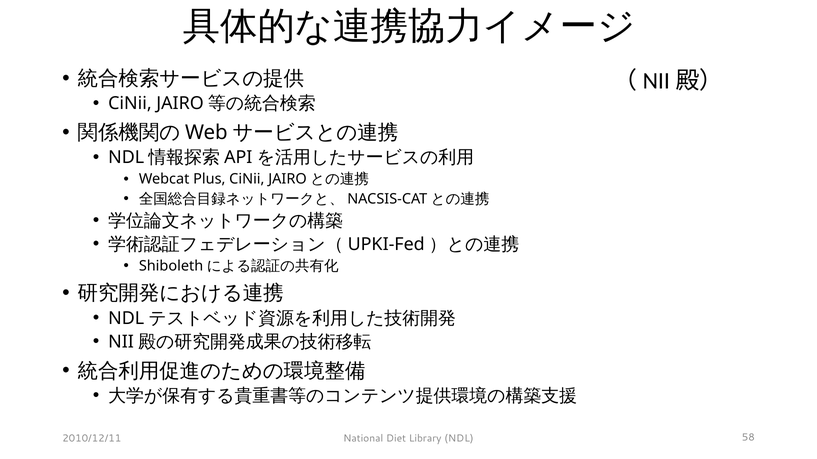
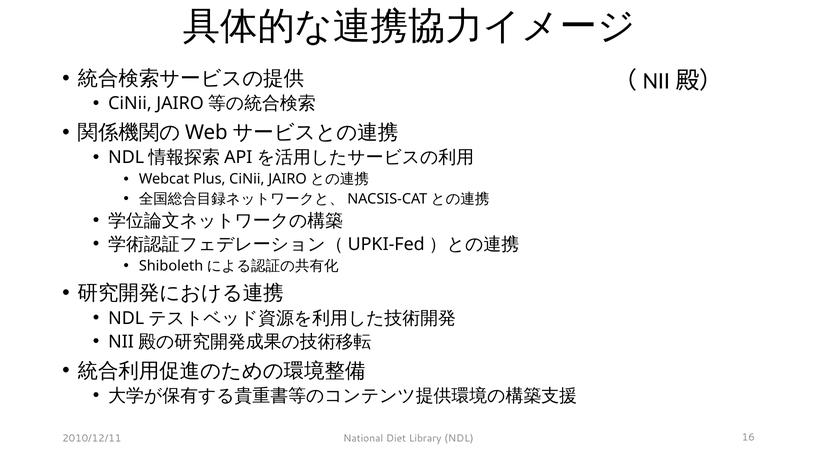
58: 58 -> 16 (748, 438)
